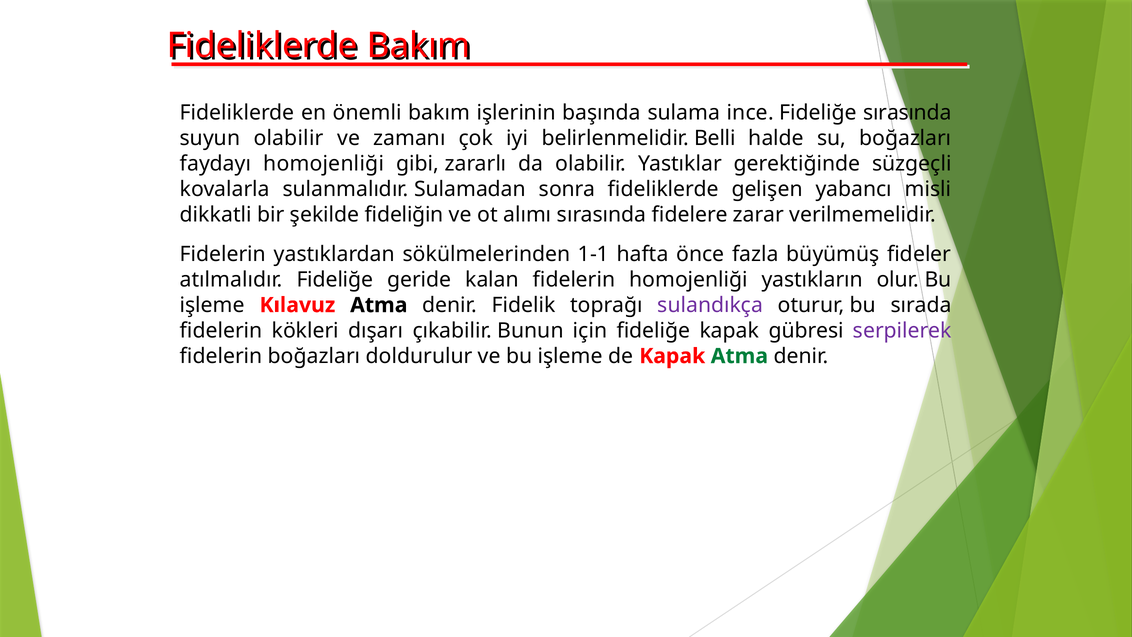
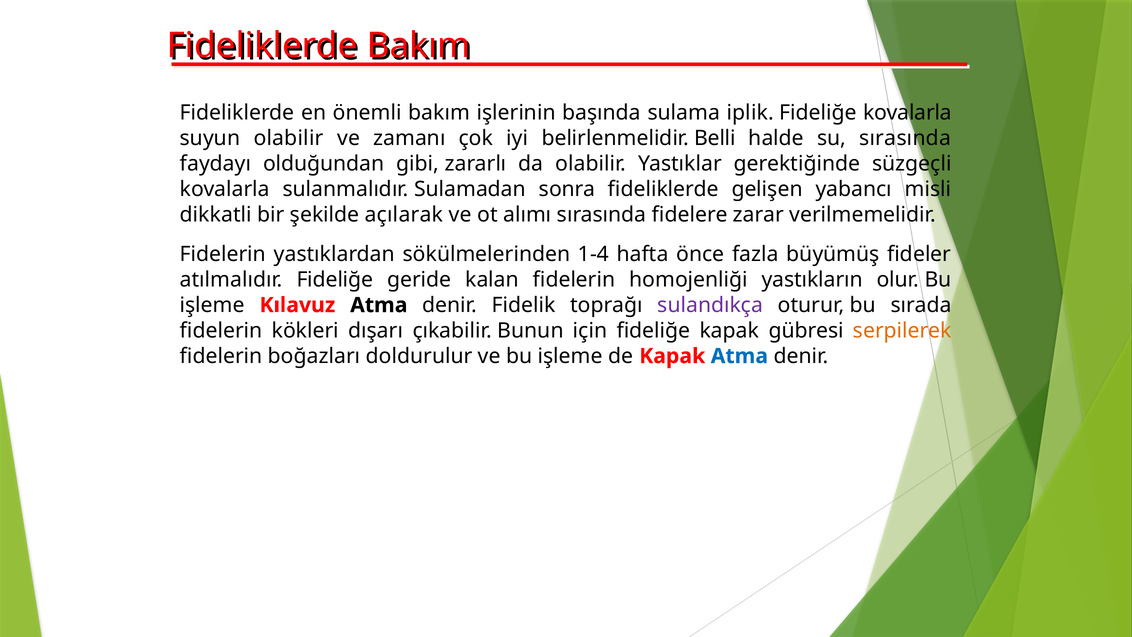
ince: ince -> iplik (750, 113)
Fideliğe sırasında: sırasında -> kovalarla (907, 113)
su boğazları: boğazları -> sırasında (905, 138)
faydayı homojenliği: homojenliği -> olduğundan (324, 164)
fideliğin: fideliğin -> açılarak (404, 215)
1-1: 1-1 -> 1-4 (593, 254)
serpilerek colour: purple -> orange (902, 331)
Atma colour: green -> blue (739, 356)
